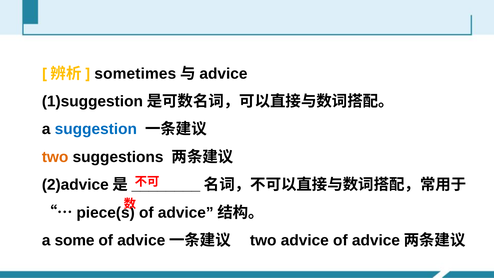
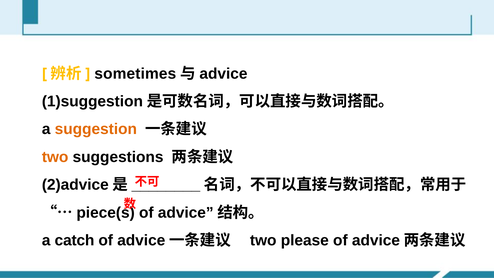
suggestion colour: blue -> orange (96, 129)
some: some -> catch (75, 240)
two advice: advice -> please (305, 240)
